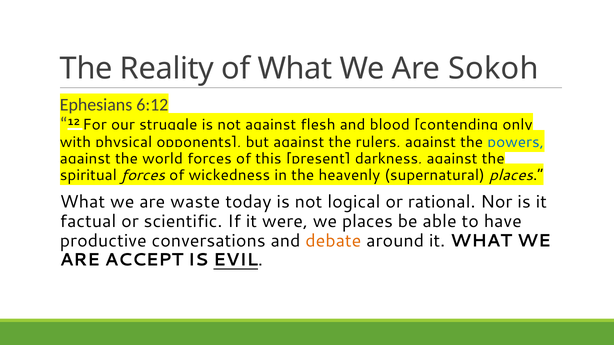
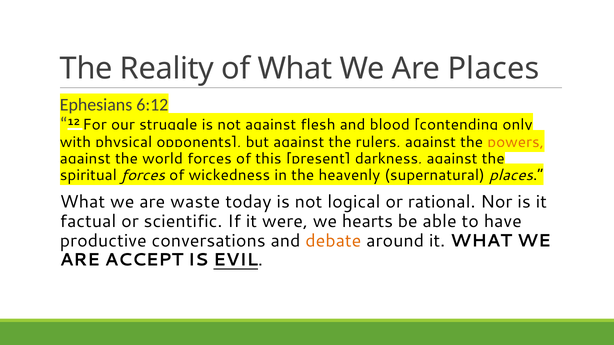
Are Sokoh: Sokoh -> Places (493, 69)
powers colour: blue -> orange (516, 142)
we places: places -> hearts (367, 222)
